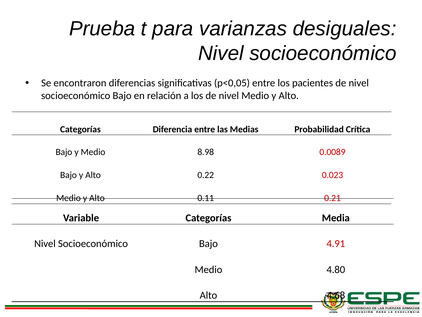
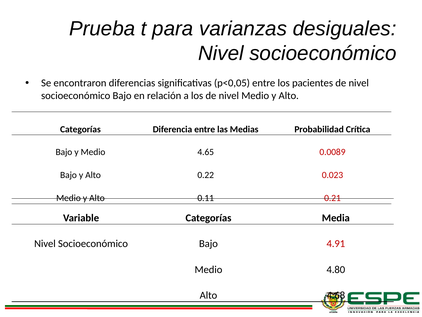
8.98: 8.98 -> 4.65 (206, 152)
